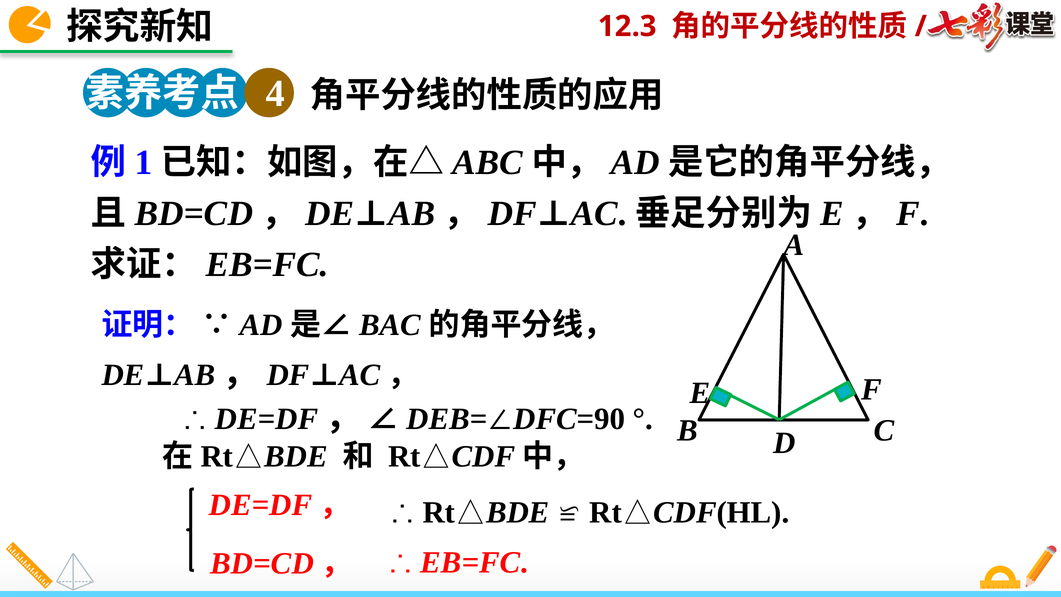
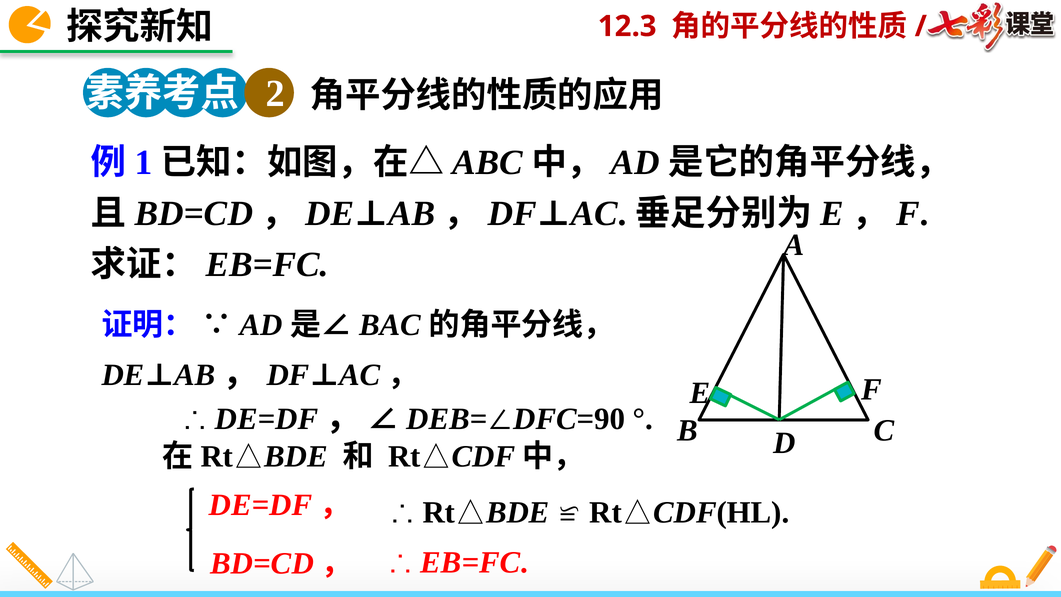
4: 4 -> 2 (275, 93)
